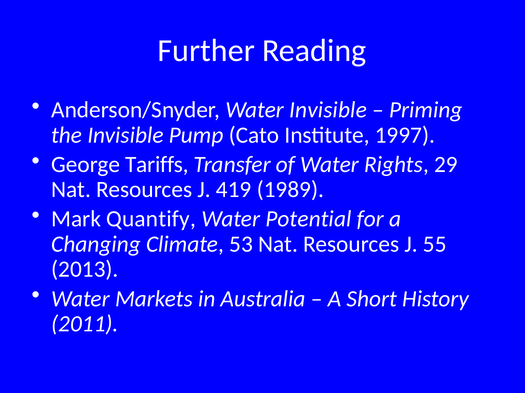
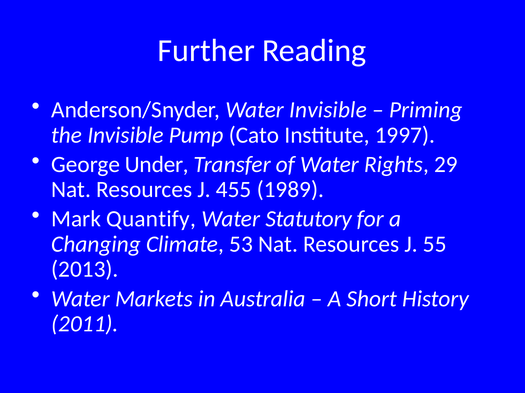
Tariffs: Tariffs -> Under (157, 165)
419: 419 -> 455 (234, 190)
Potential: Potential -> Statutory (309, 219)
